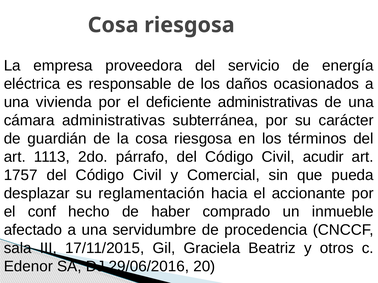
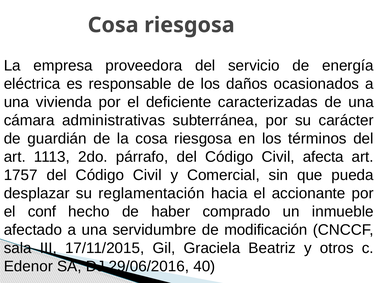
deficiente administrativas: administrativas -> caracterizadas (268, 102)
acudir: acudir -> afecta (323, 157)
procedencia: procedencia -> modificación (266, 230)
20: 20 -> 40 (204, 267)
